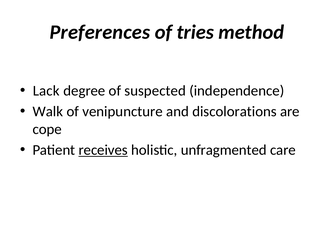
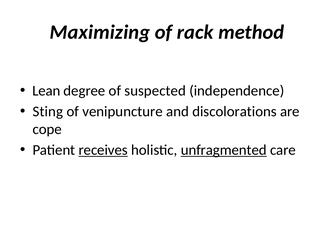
Preferences: Preferences -> Maximizing (100, 32)
tries: tries -> rack (195, 32)
Lack: Lack -> Lean (46, 91)
Walk: Walk -> Sting (48, 112)
unfragmented underline: none -> present (224, 150)
